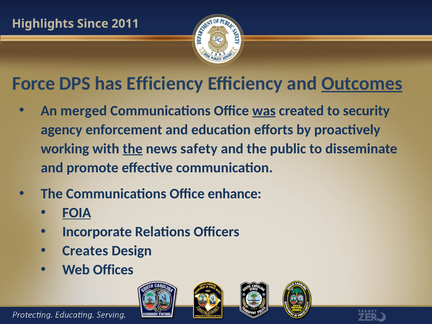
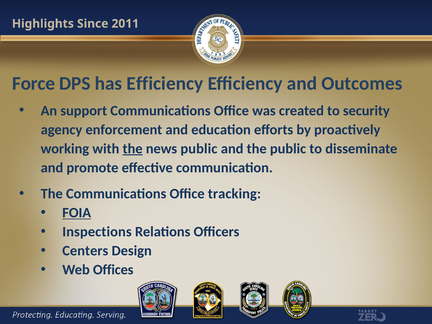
Outcomes underline: present -> none (362, 83)
merged: merged -> support (84, 111)
was underline: present -> none (264, 111)
news safety: safety -> public (199, 149)
enhance: enhance -> tracking (234, 194)
Incorporate: Incorporate -> Inspections (97, 232)
Creates: Creates -> Centers (85, 251)
